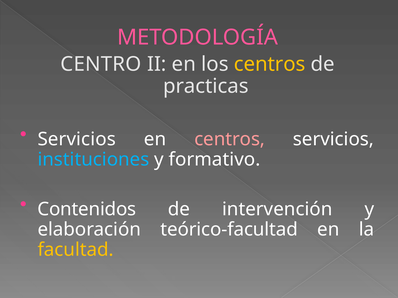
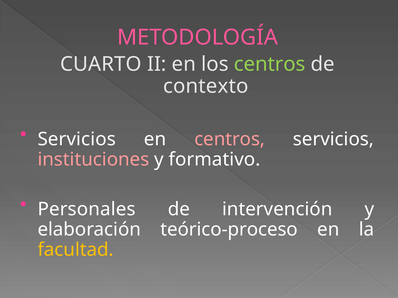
CENTRO: CENTRO -> CUARTO (101, 64)
centros colour: yellow -> light green (270, 64)
practicas: practicas -> contexto (206, 86)
instituciones colour: light blue -> pink (93, 160)
Contenidos: Contenidos -> Personales (87, 210)
teórico-facultad: teórico-facultad -> teórico-proceso (229, 230)
